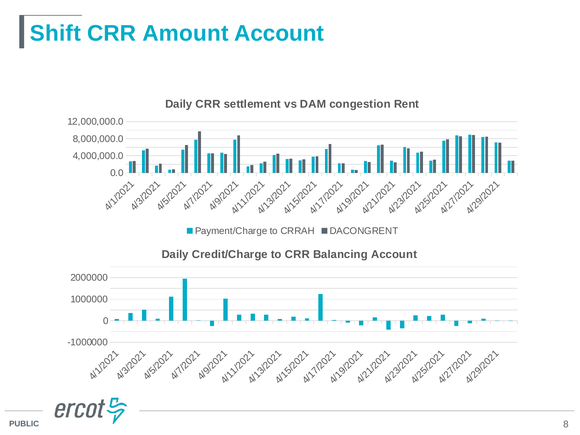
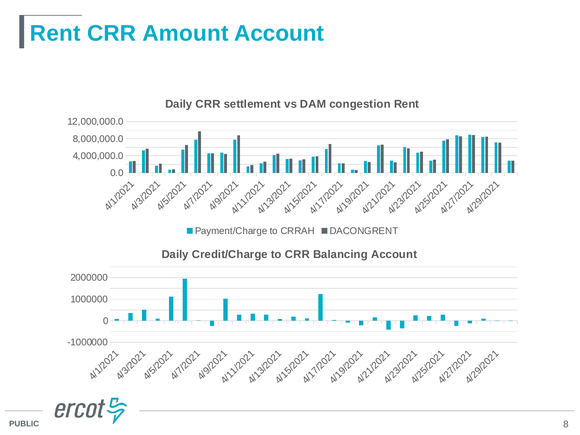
Shift: Shift -> Rent (55, 33)
